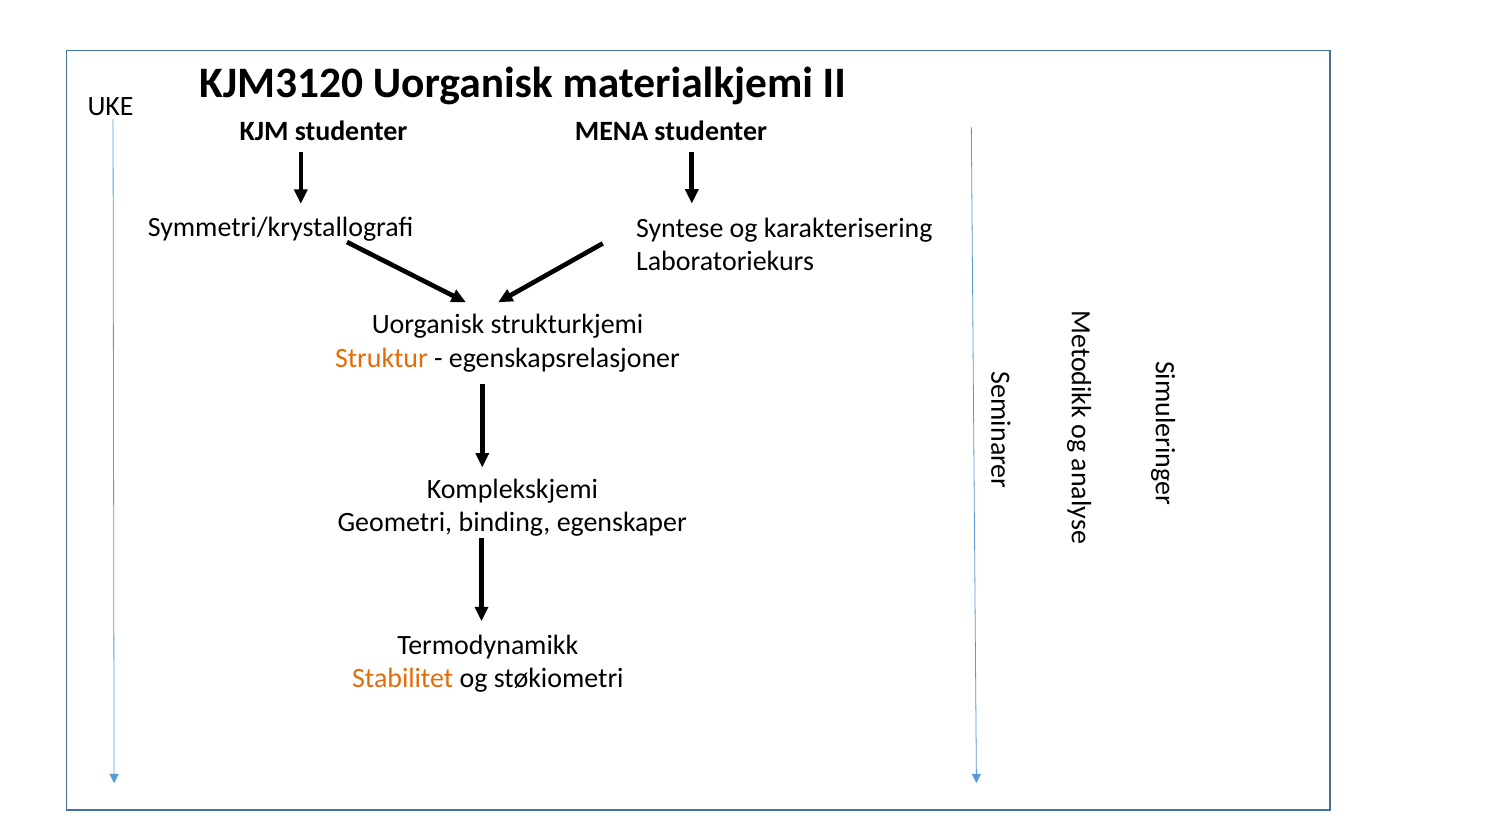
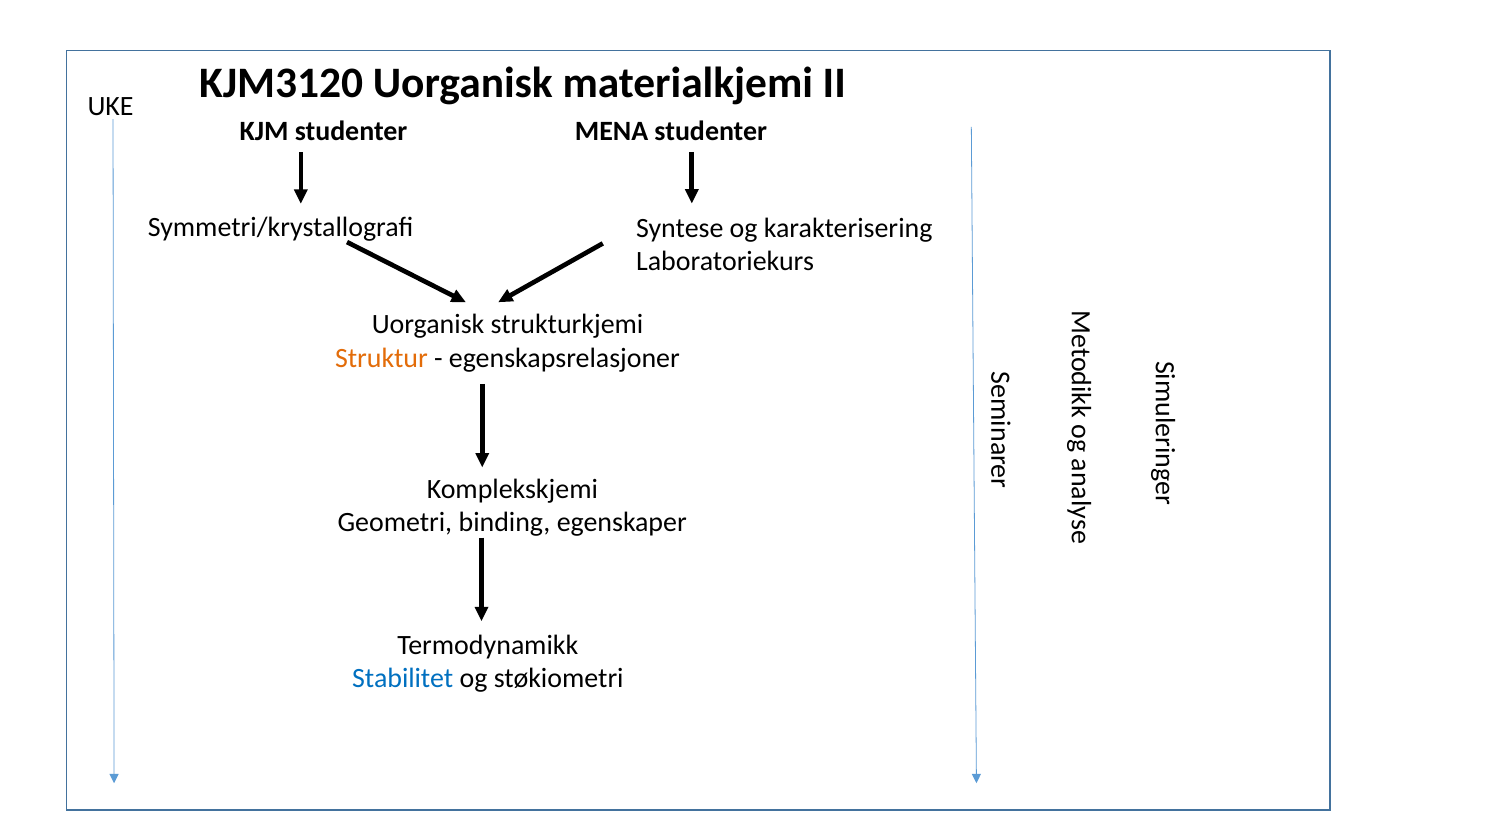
Stabilitet colour: orange -> blue (403, 679)
